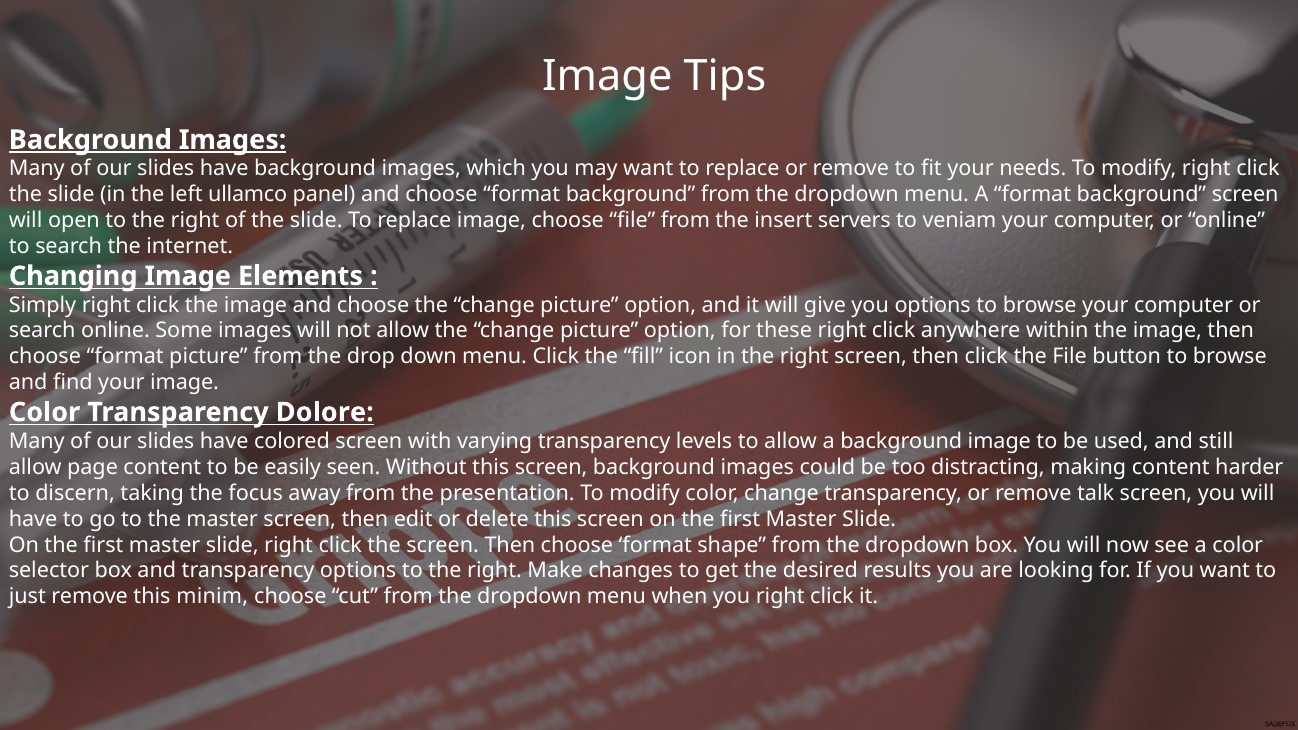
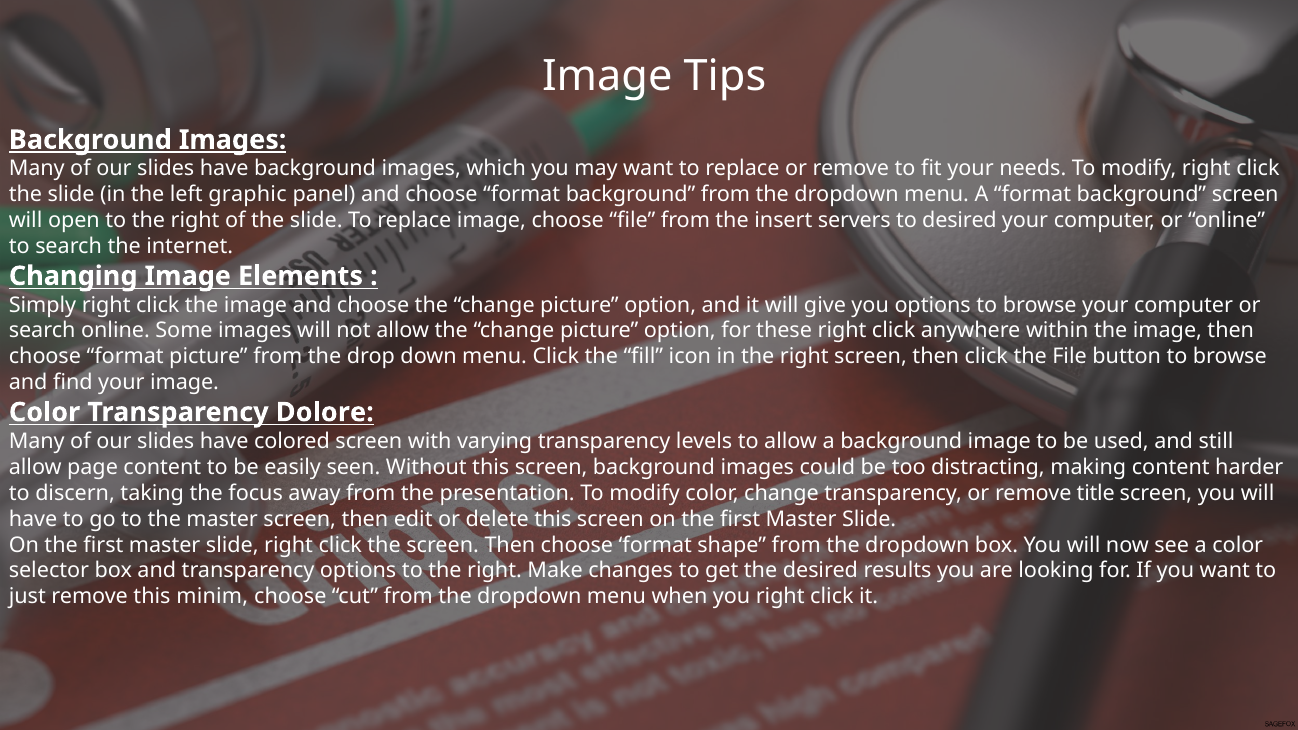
ullamco: ullamco -> graphic (248, 195)
to veniam: veniam -> desired (960, 221)
talk: talk -> title (1096, 493)
